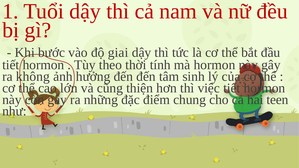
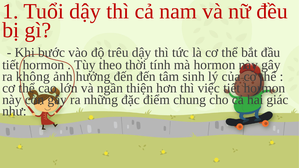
giai: giai -> trêu (118, 53)
cũng: cũng -> ngần (110, 88)
teen: teen -> giác (277, 100)
